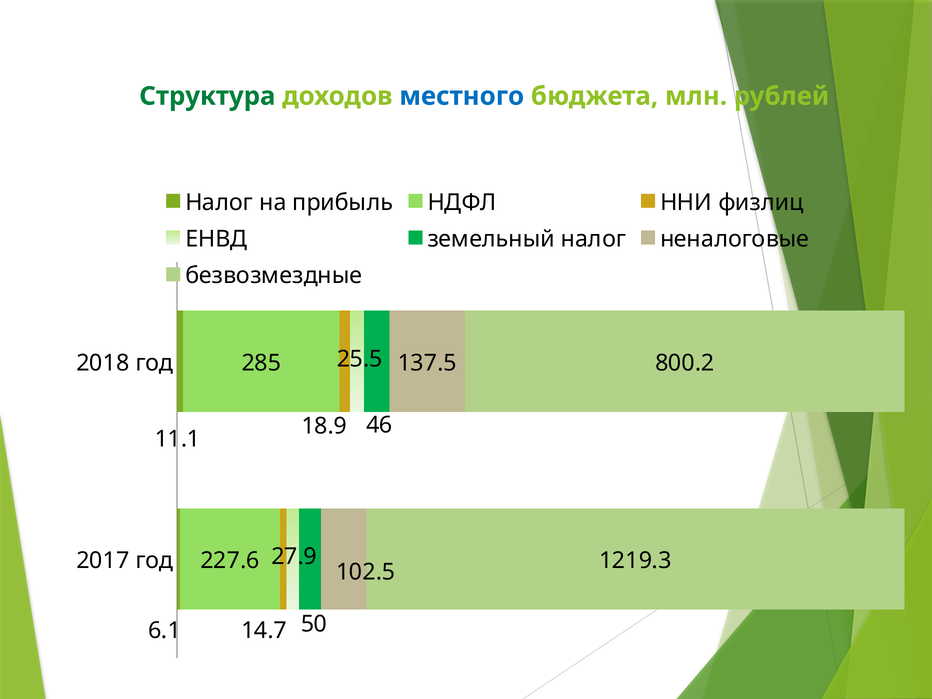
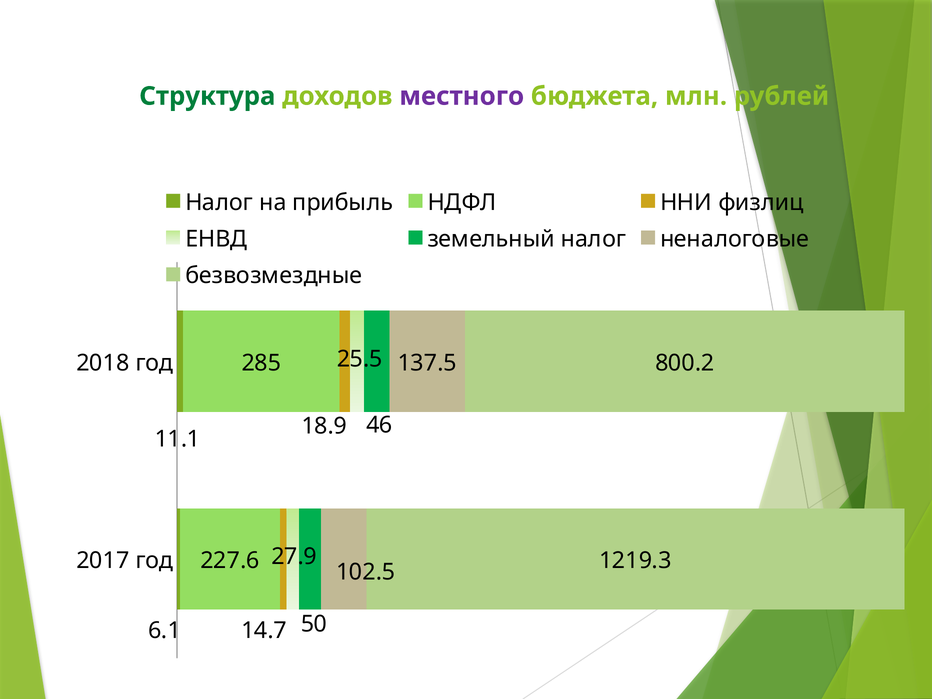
местного colour: blue -> purple (462, 96)
